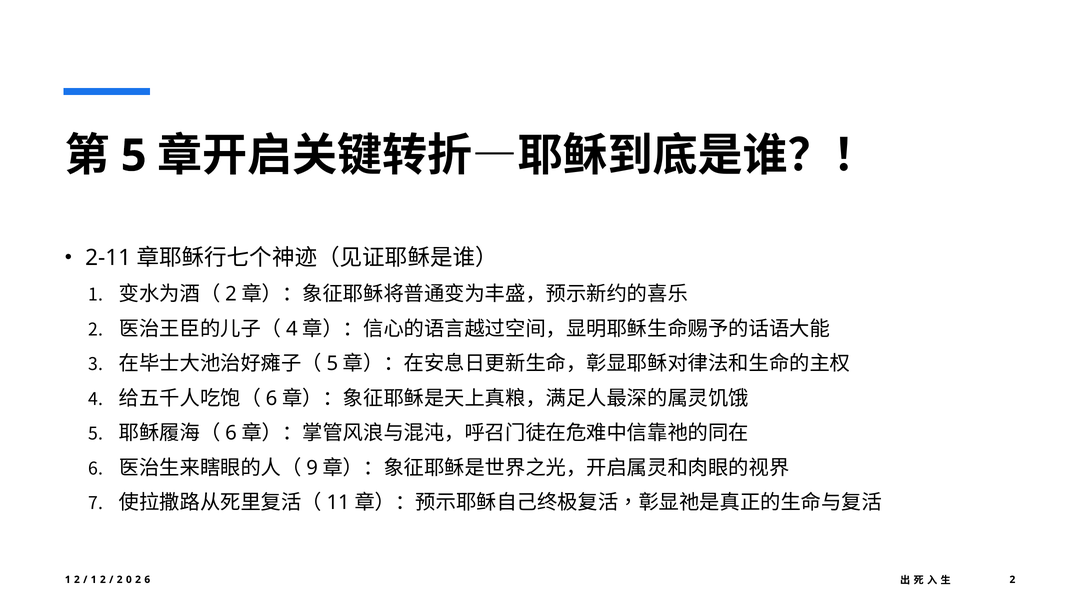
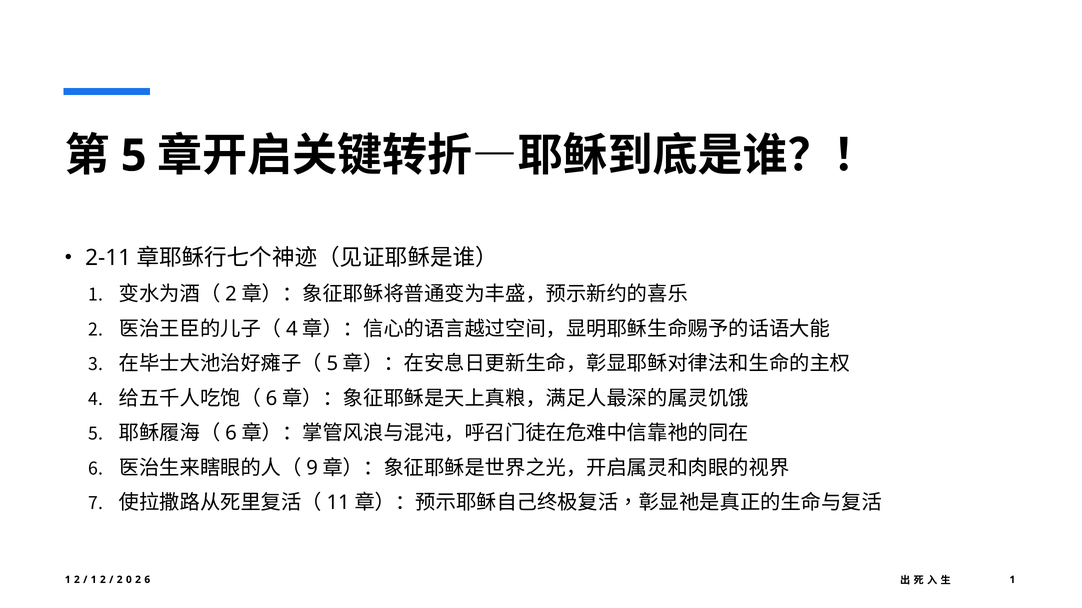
2: 2 -> 1 (1012, 580)
